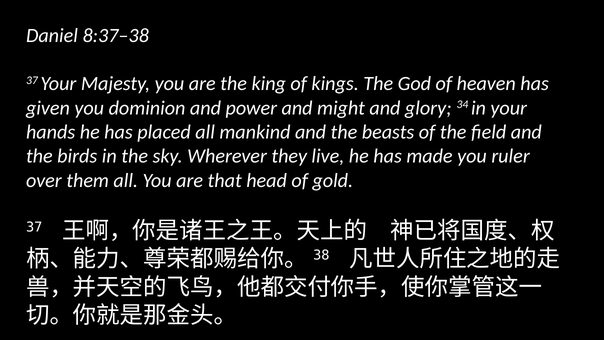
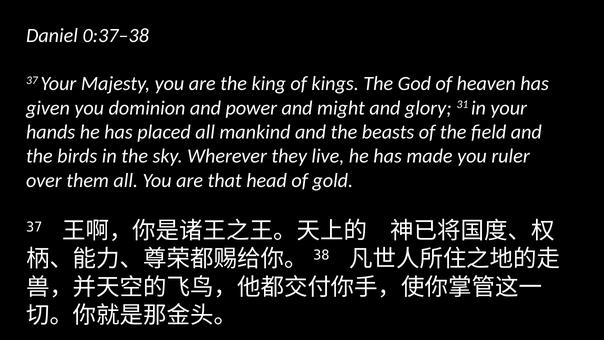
8:37–38: 8:37–38 -> 0:37–38 (116, 35)
34: 34 -> 31 (463, 105)
